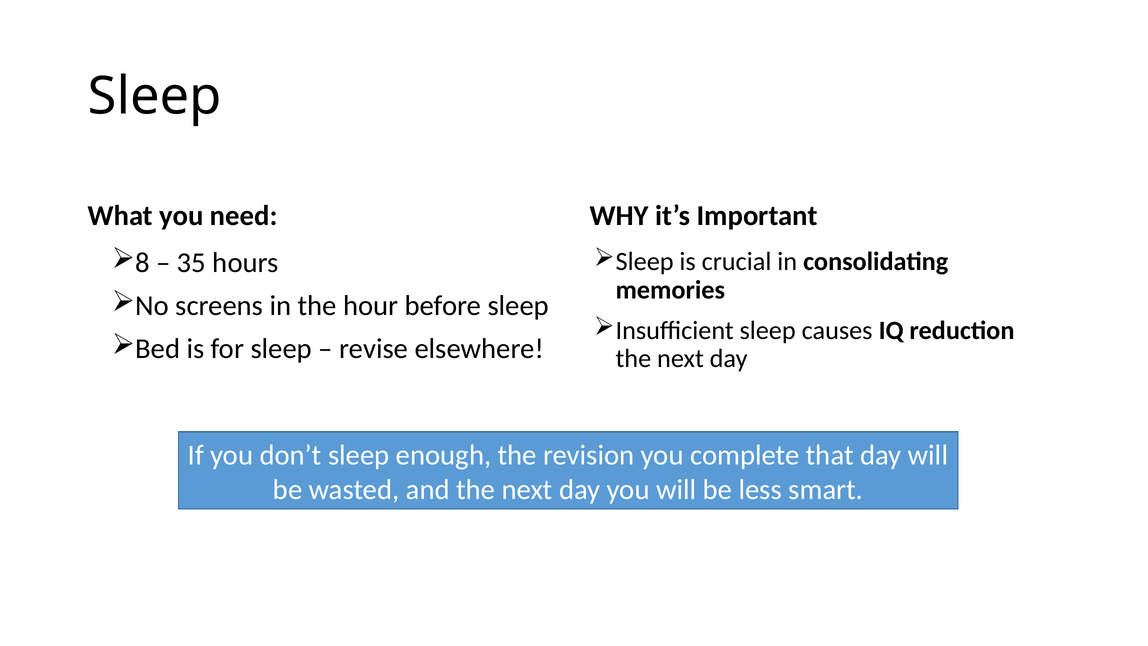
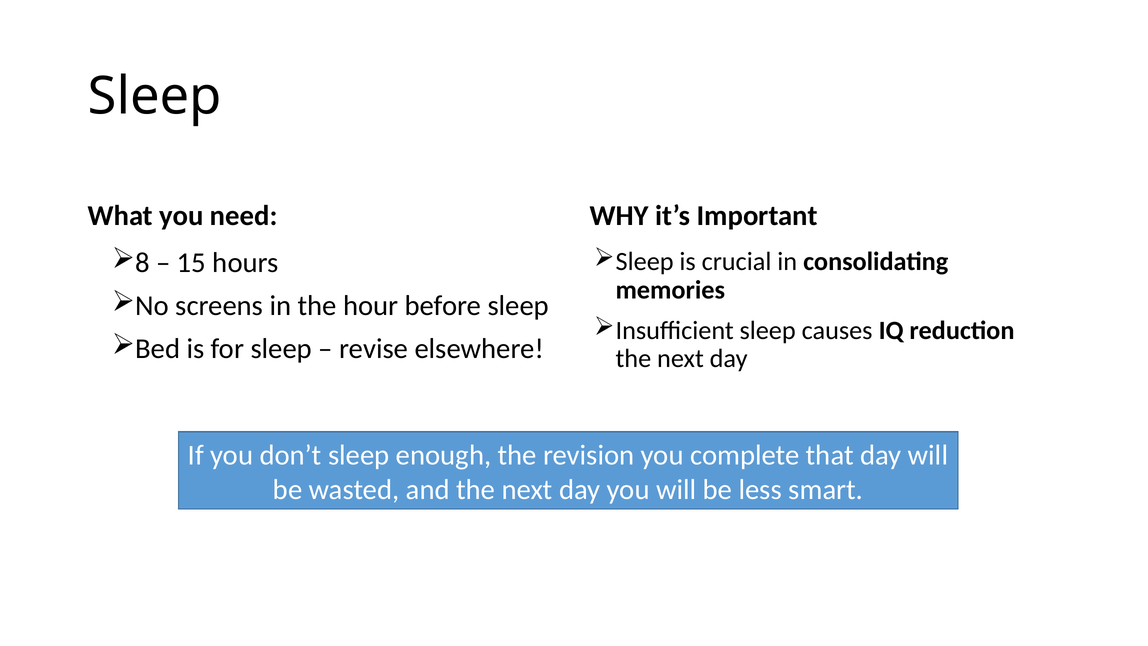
35: 35 -> 15 (191, 263)
